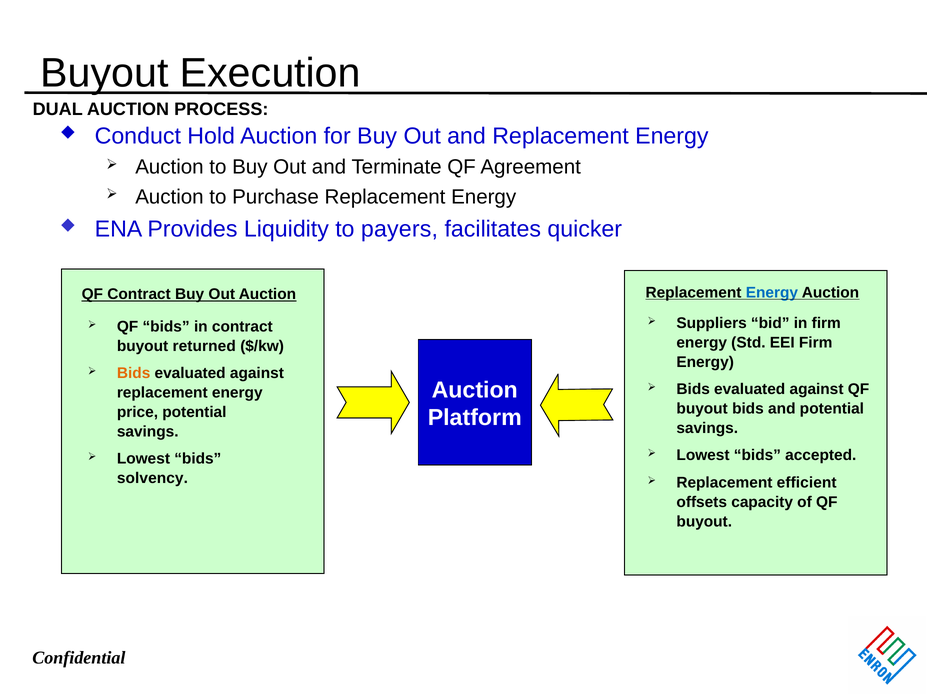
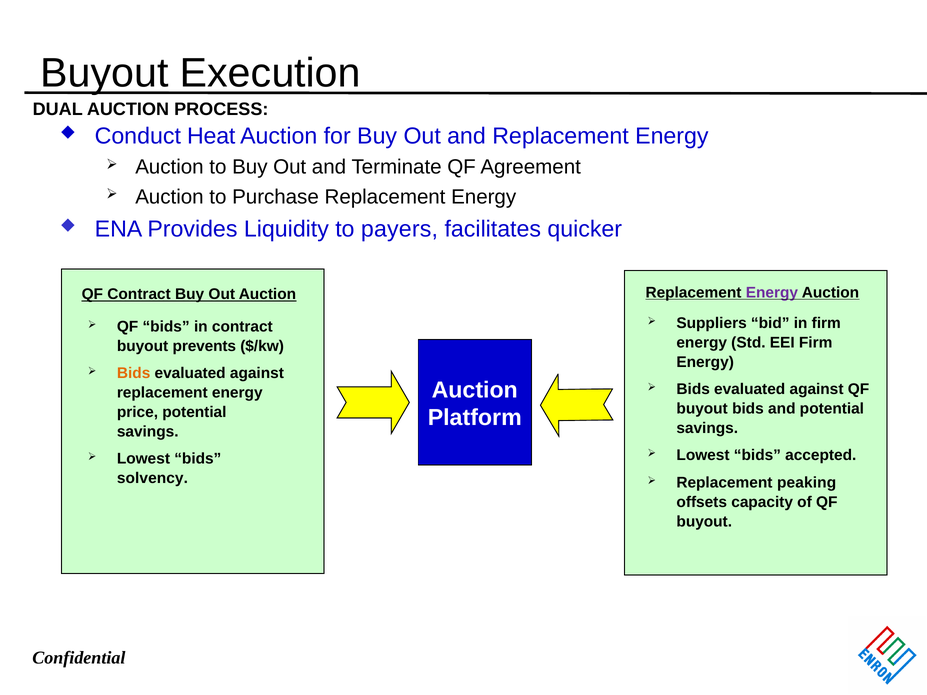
Hold: Hold -> Heat (211, 136)
Energy colour: blue -> purple (772, 293)
returned: returned -> prevents (204, 346)
efficient: efficient -> peaking (807, 483)
